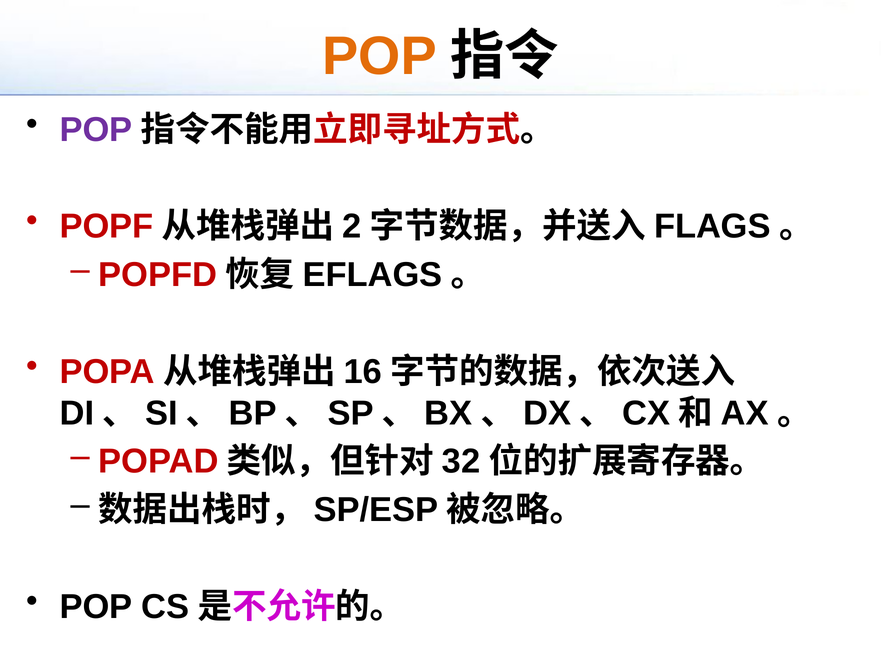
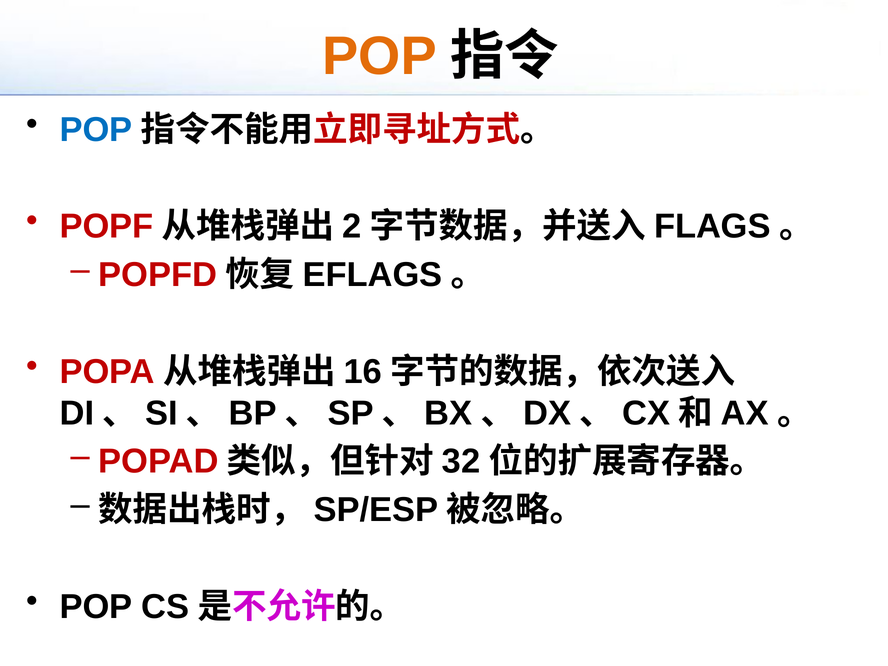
POP colour: purple -> blue (96, 130)
